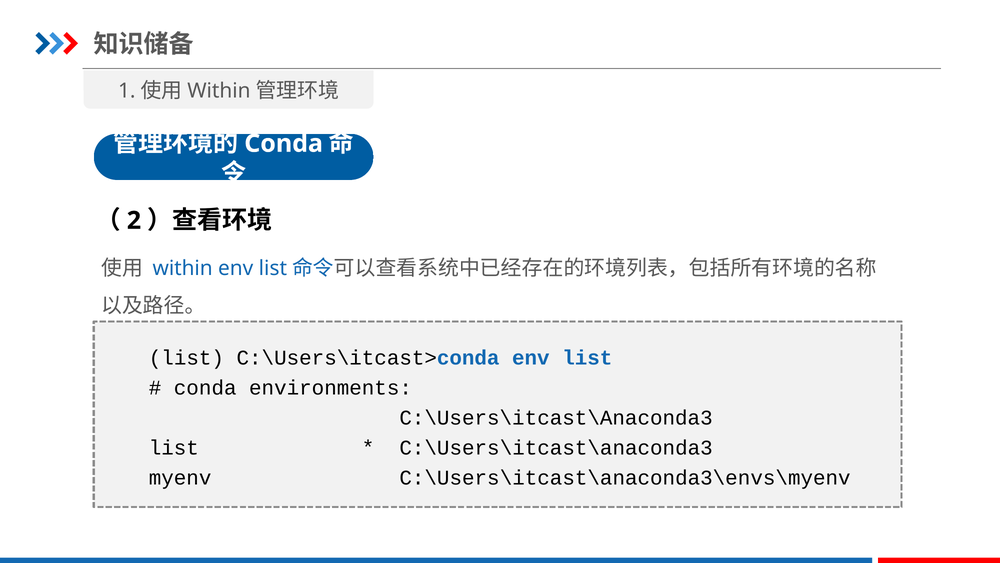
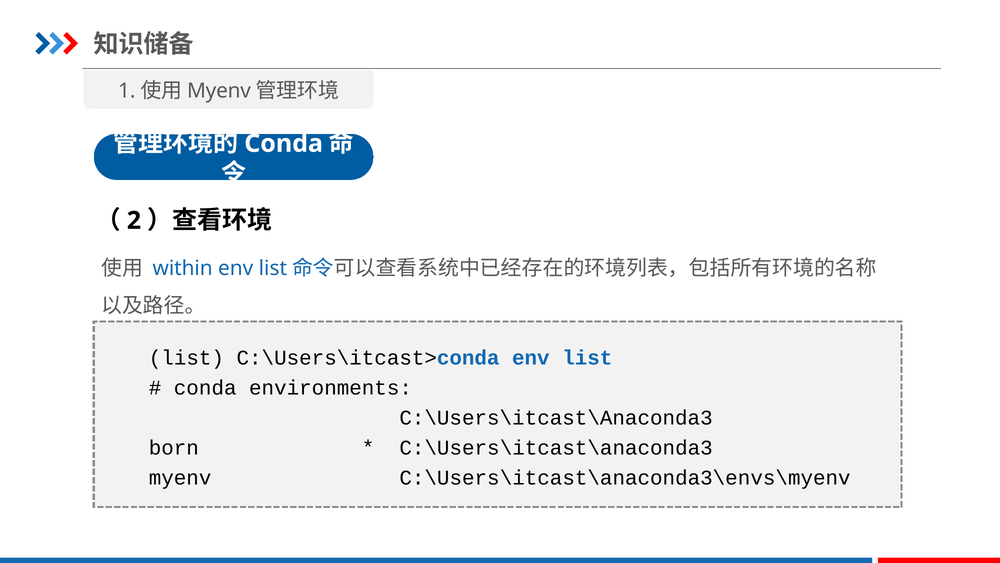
Within: Within -> Myenv (219, 91)
list: list -> born (174, 448)
